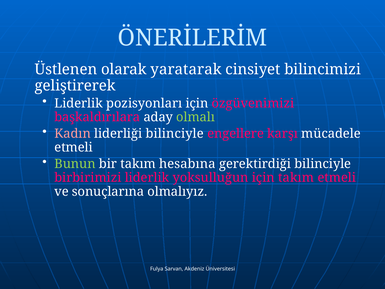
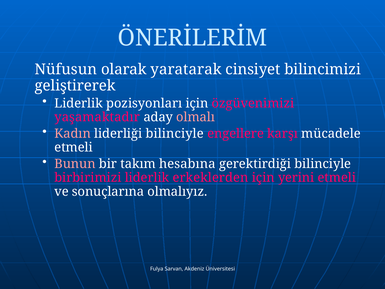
Üstlenen: Üstlenen -> Nüfusun (66, 69)
başkaldırılara: başkaldırılara -> yaşamaktadır (97, 117)
olmalı colour: light green -> pink (196, 117)
Bunun colour: light green -> pink (75, 164)
yoksulluğun: yoksulluğun -> erkeklerden (210, 178)
için takım: takım -> yerini (296, 178)
